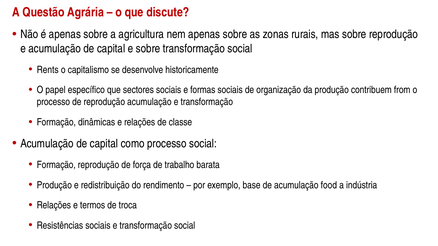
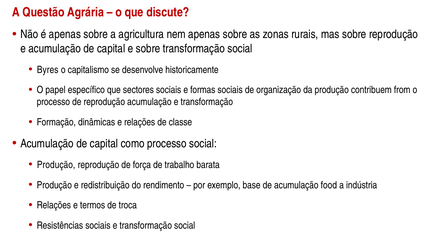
Rents: Rents -> Byres (48, 70)
Formação: Formação -> Produção (56, 165)
